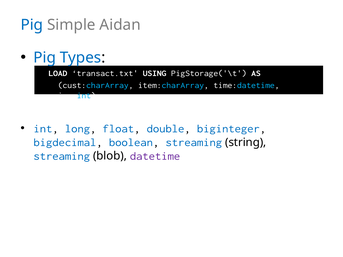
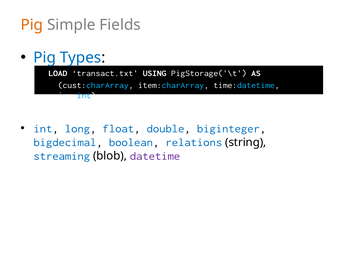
Pig colour: blue -> orange (32, 25)
Aidan: Aidan -> Fields (120, 25)
boolean streaming: streaming -> relations (194, 142)
